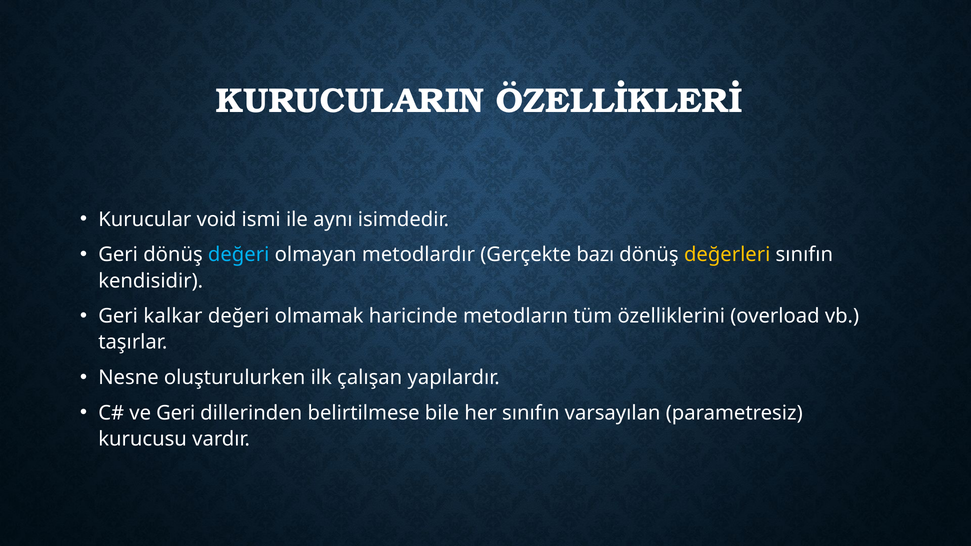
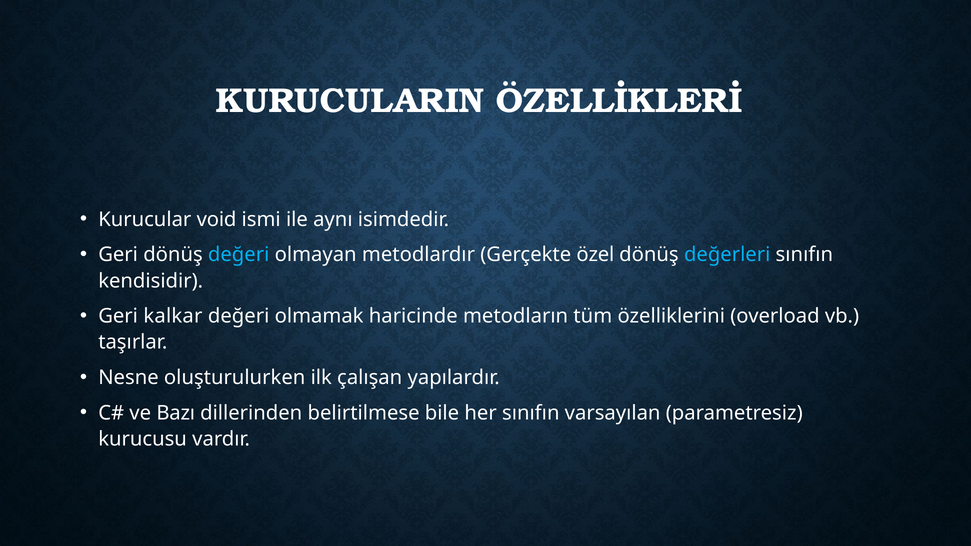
bazı: bazı -> özel (595, 255)
değerleri colour: yellow -> light blue (727, 255)
ve Geri: Geri -> Bazı (176, 413)
